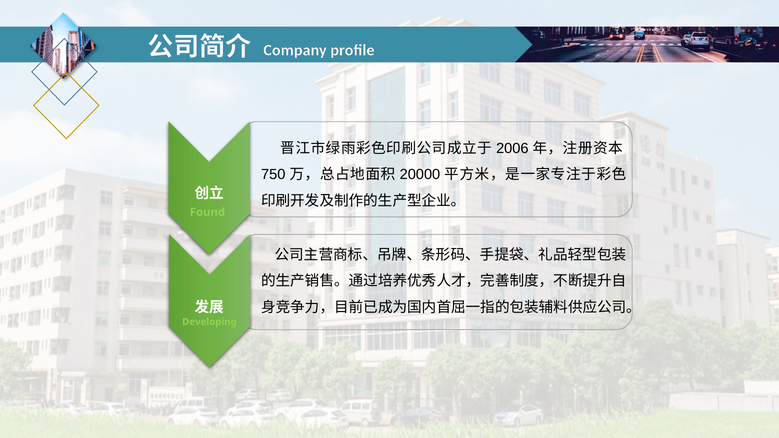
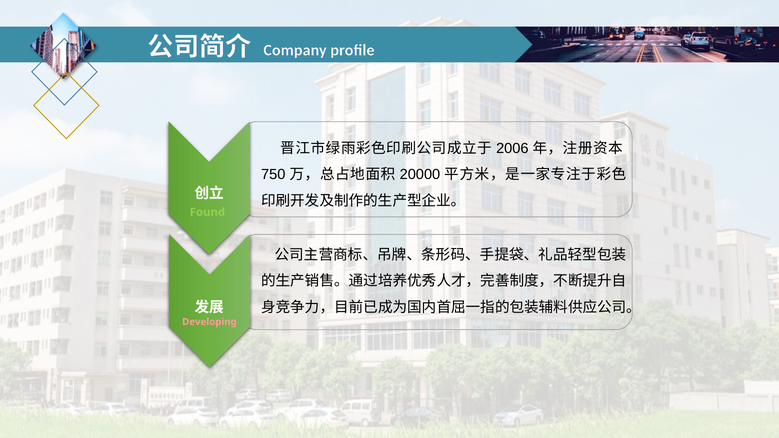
Developing colour: light green -> pink (209, 322)
